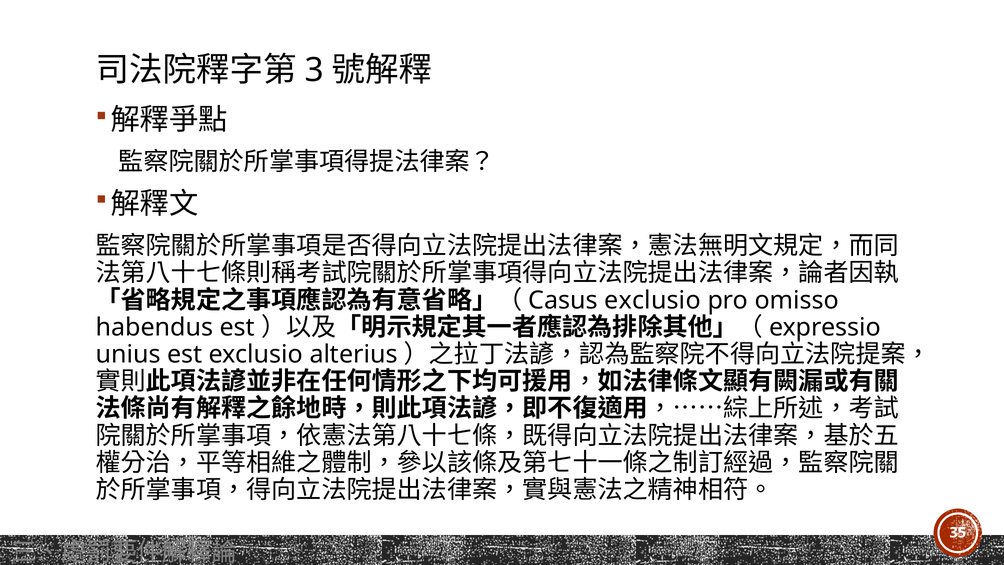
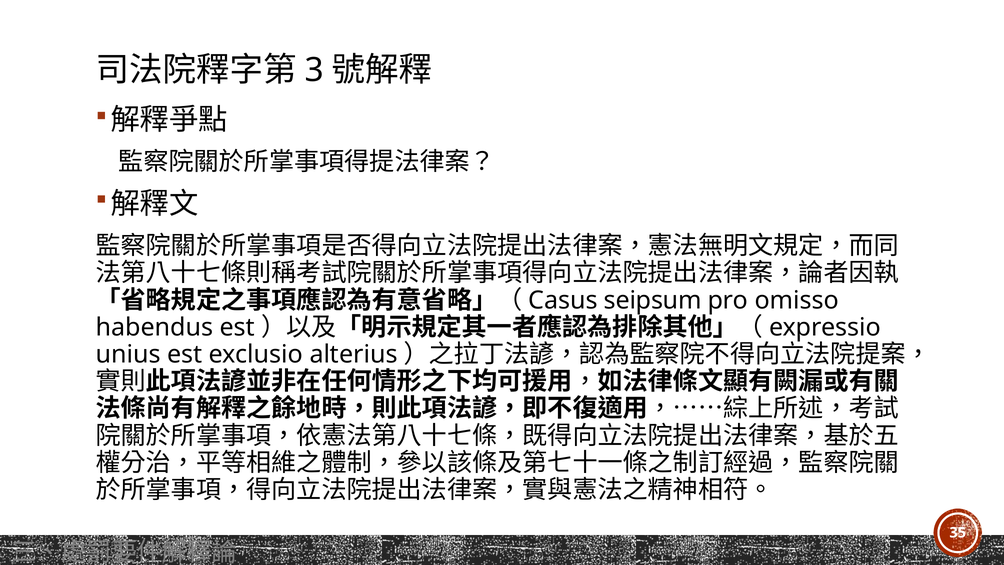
exclusio: exclusio -> seipsum (653, 300)
